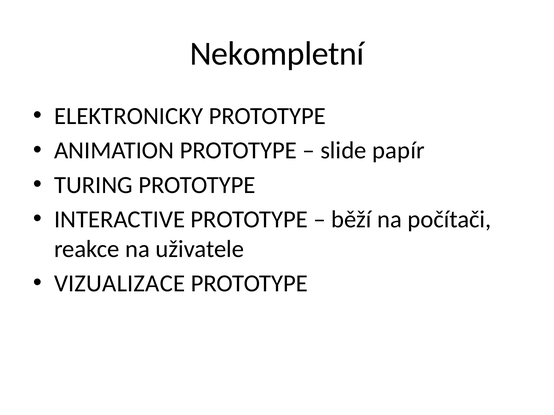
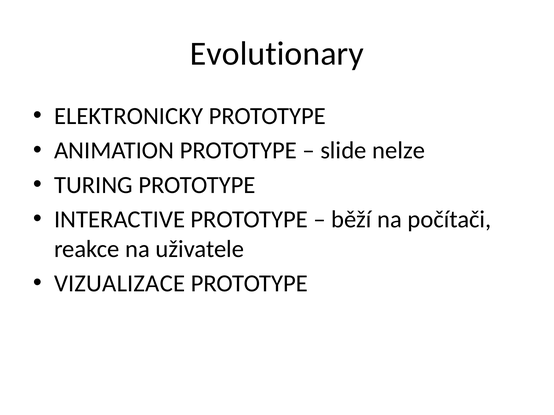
Nekompletní: Nekompletní -> Evolutionary (277, 54)
papír: papír -> nelze (399, 151)
